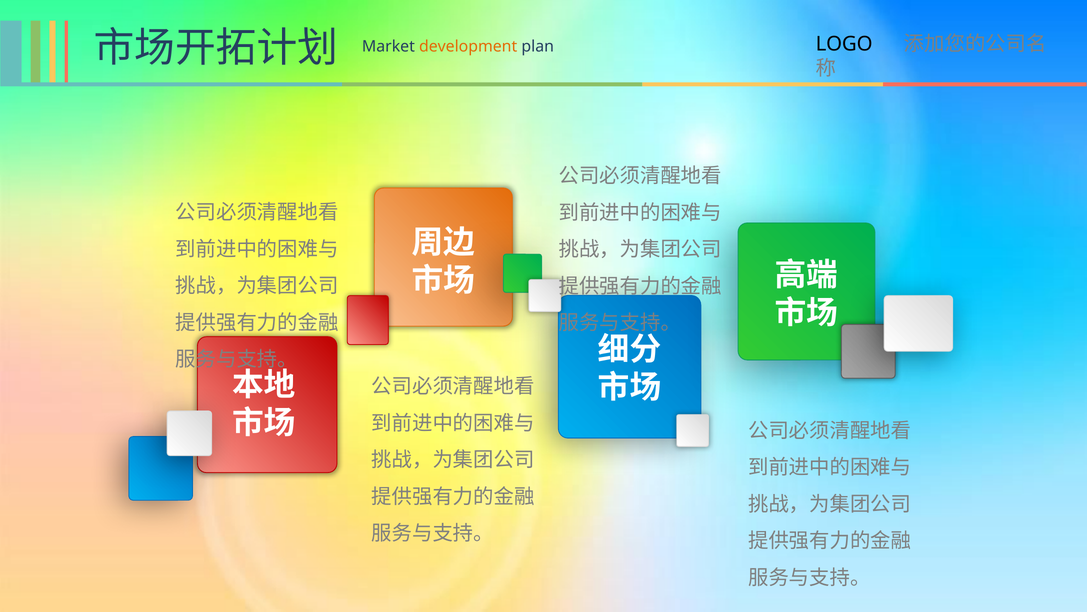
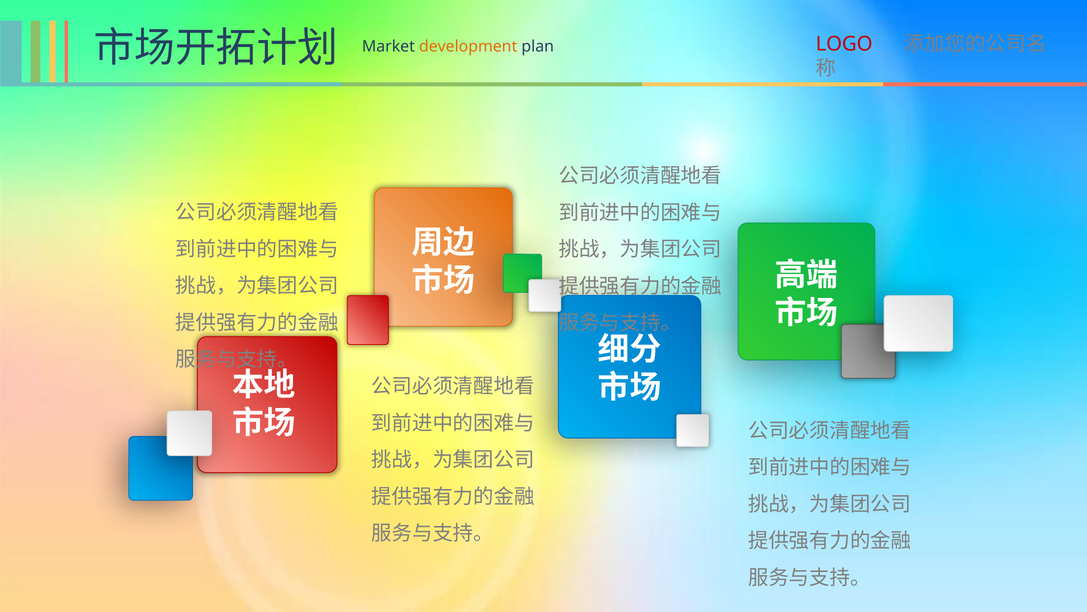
LOGO colour: black -> red (844, 44)
